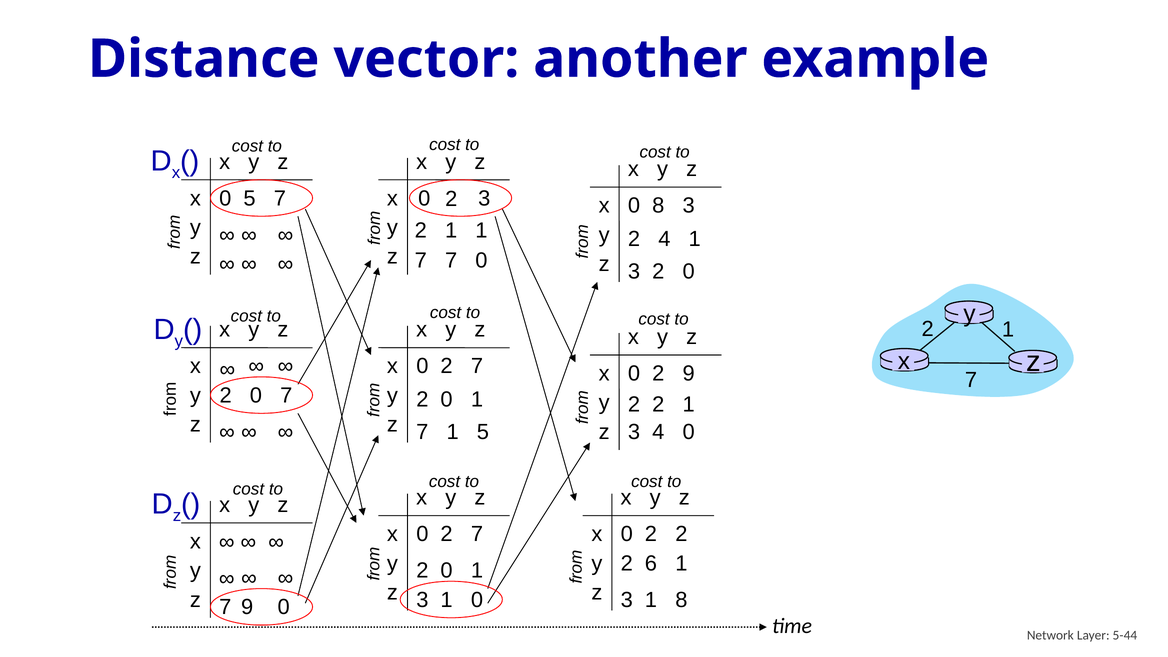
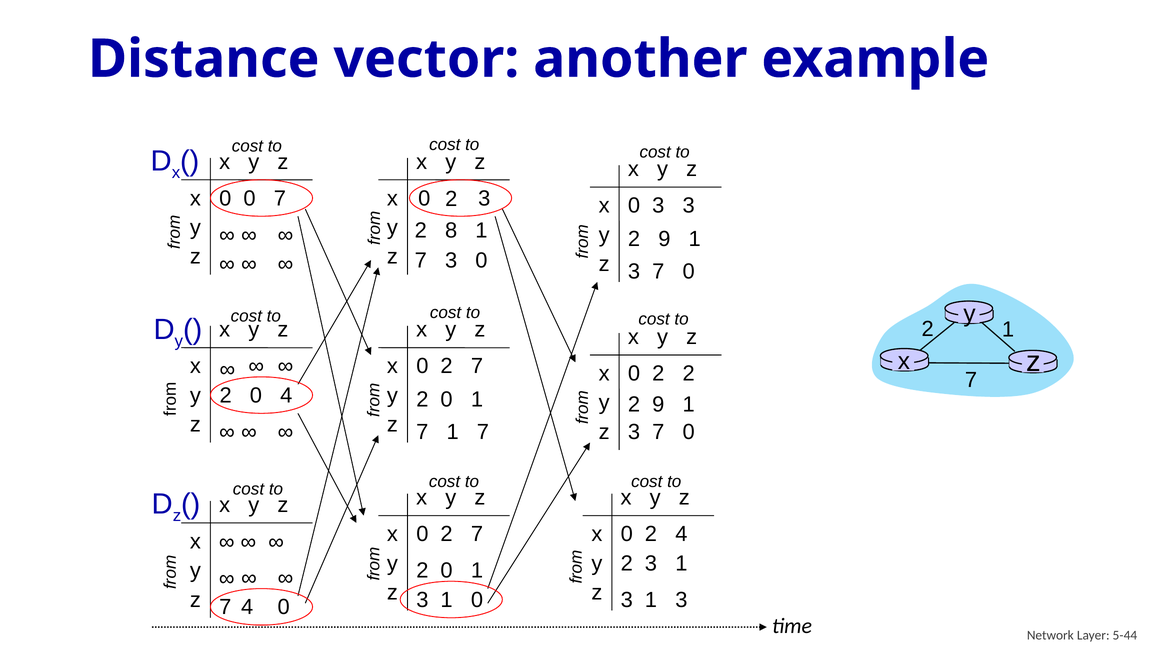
0 5: 5 -> 0 (249, 198)
8: 8 -> 3 (658, 206)
1: 1 -> 8 (451, 230)
4: 4 -> 9 (664, 239)
7 7: 7 -> 3 (451, 261)
2: 2 -> 7 (658, 271)
2 9: 9 -> 2 (689, 373)
0 7: 7 -> 4 (286, 396)
2: 2 -> 9 (658, 405)
7 1 5: 5 -> 7 (483, 432)
4: 4 -> 7 (658, 432)
2: 2 -> 4 (681, 534)
2 6: 6 -> 3 (651, 563)
8: 8 -> 3 (681, 600)
7 9: 9 -> 4 (247, 607)
